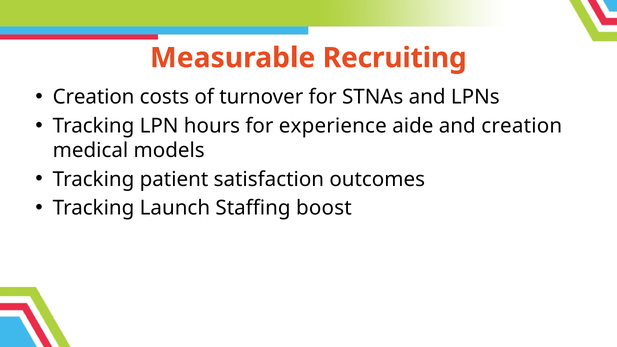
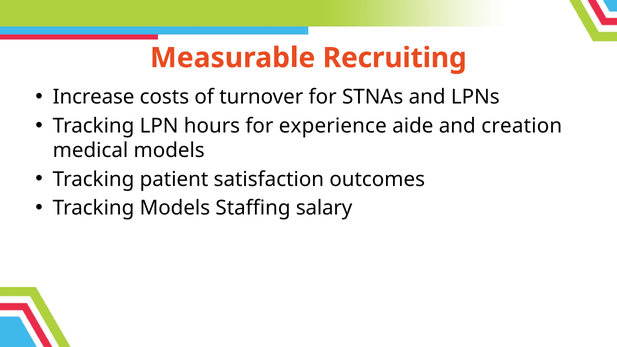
Creation: Creation -> Increase (94, 97)
Tracking Launch: Launch -> Models (175, 208)
boost: boost -> salary (324, 208)
